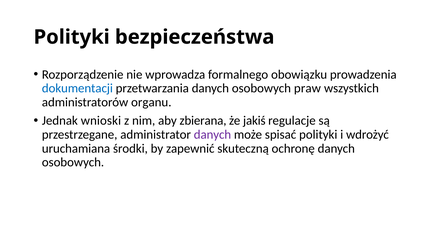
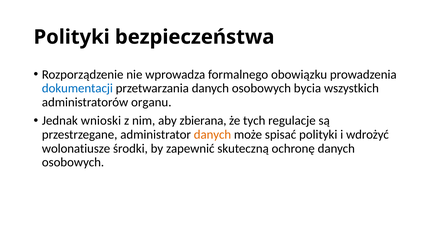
praw: praw -> bycia (307, 88)
jakiś: jakiś -> tych (254, 121)
danych colour: purple -> orange (212, 135)
uruchamiana: uruchamiana -> wolonatiusze (76, 148)
